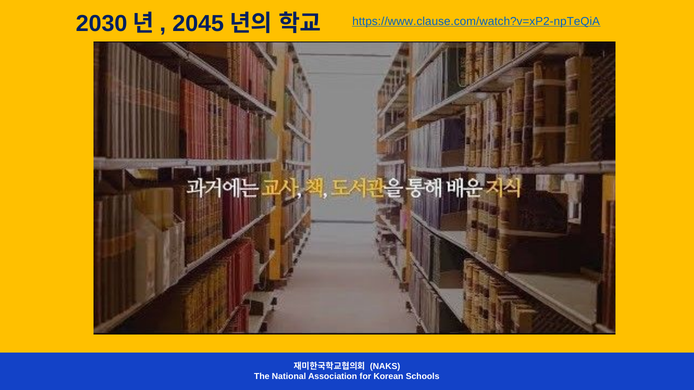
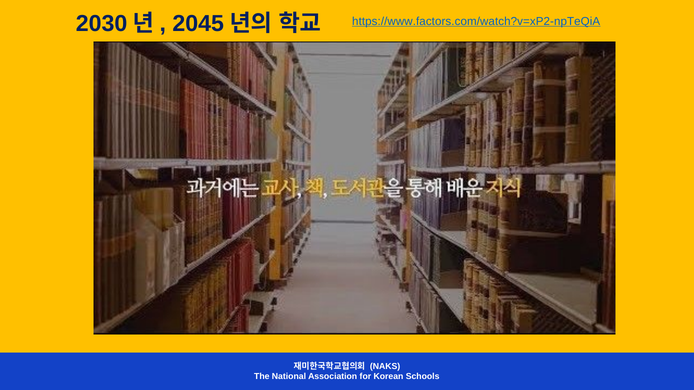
https://www.clause.com/watch?v=xP2-npTeQiA: https://www.clause.com/watch?v=xP2-npTeQiA -> https://www.factors.com/watch?v=xP2-npTeQiA (476, 21)
